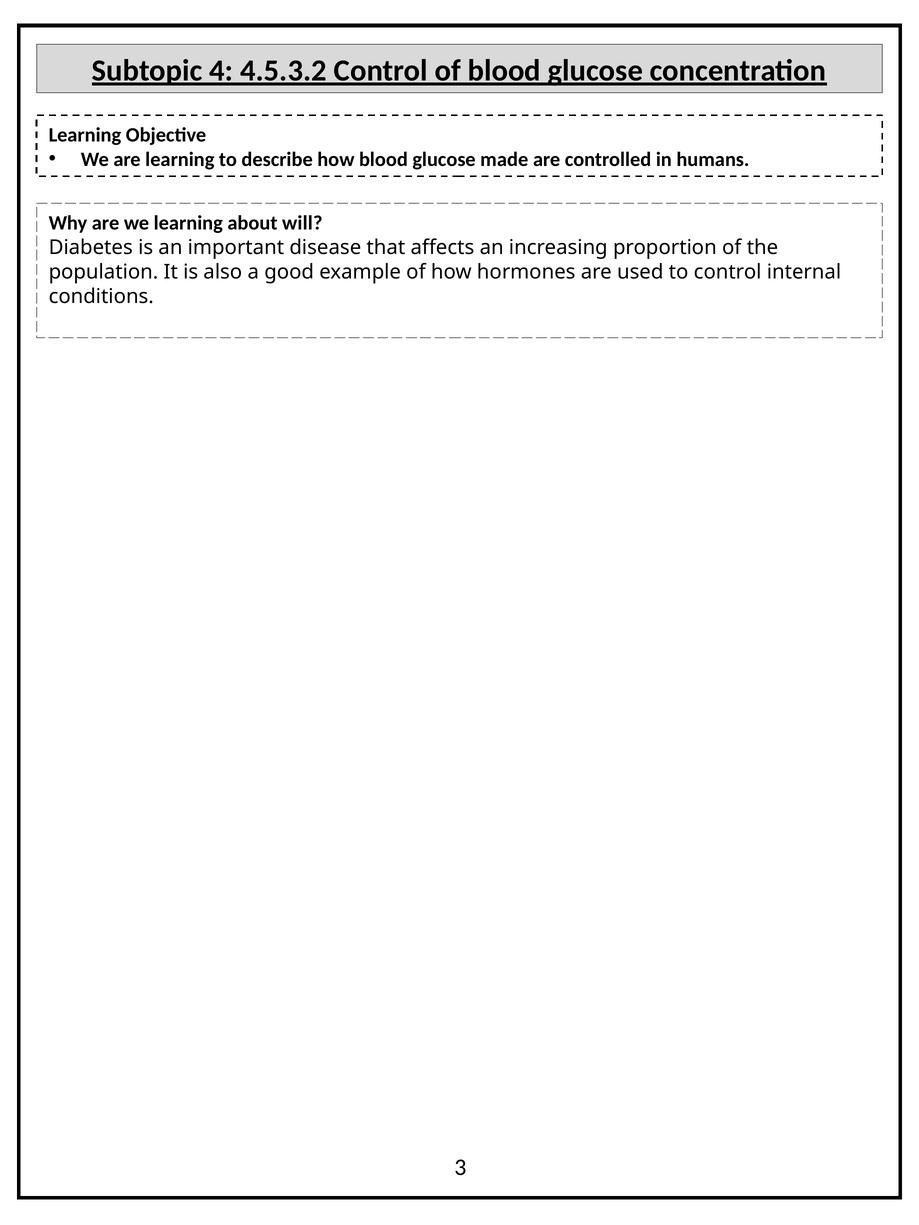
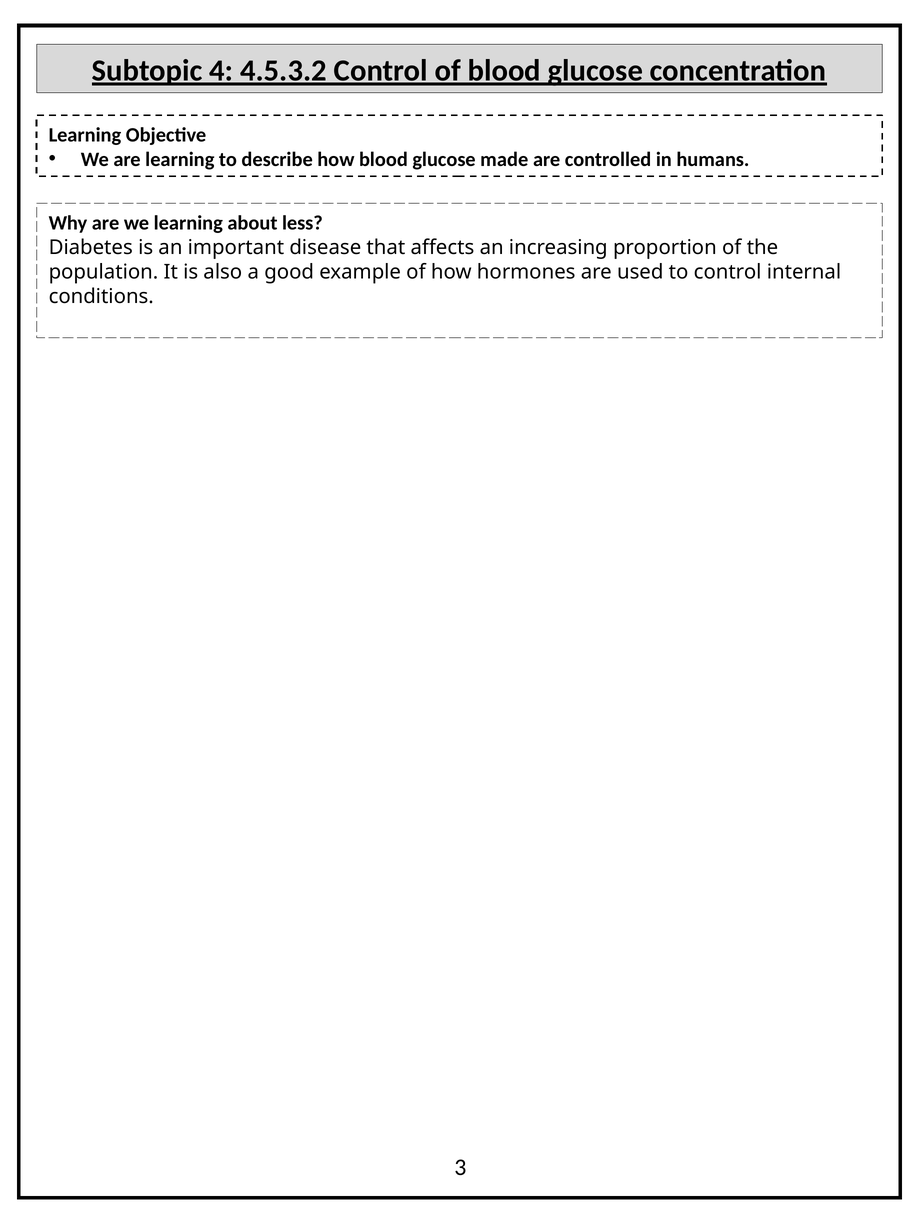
will: will -> less (302, 223)
